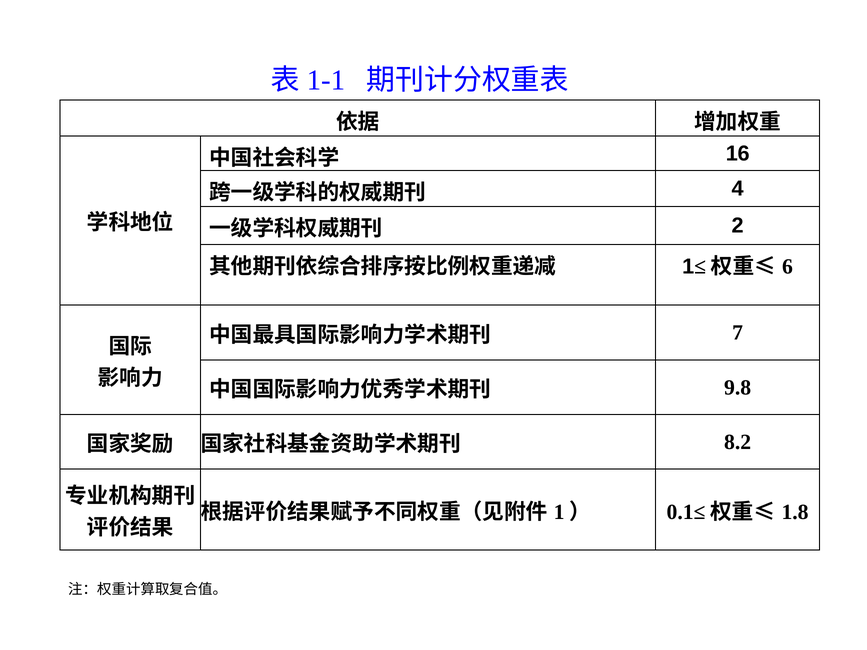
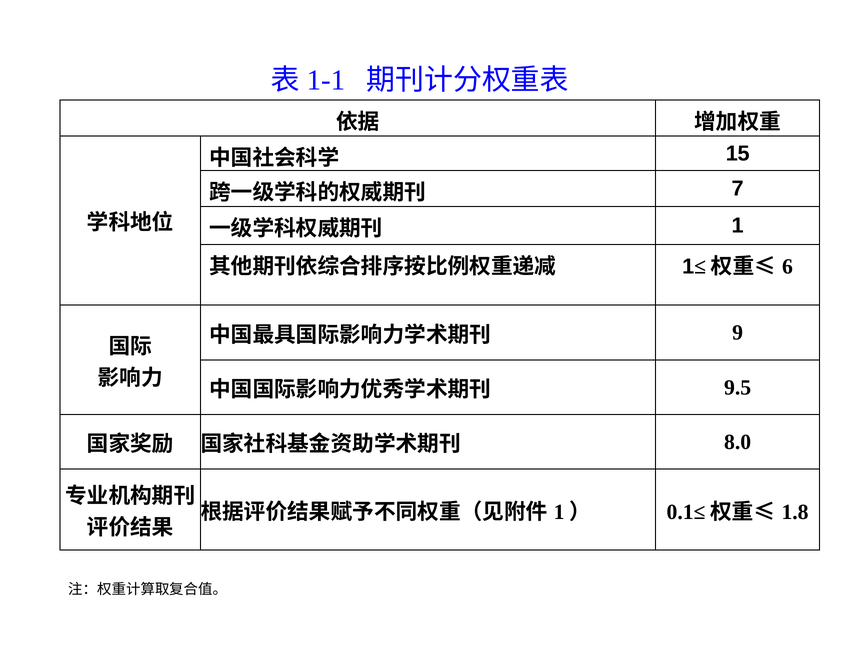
16: 16 -> 15 (738, 154)
4: 4 -> 7 (738, 189)
2: 2 -> 1 (738, 226)
7: 7 -> 9 (738, 333)
9.8: 9.8 -> 9.5 (738, 388)
8.2: 8.2 -> 8.0 (738, 442)
